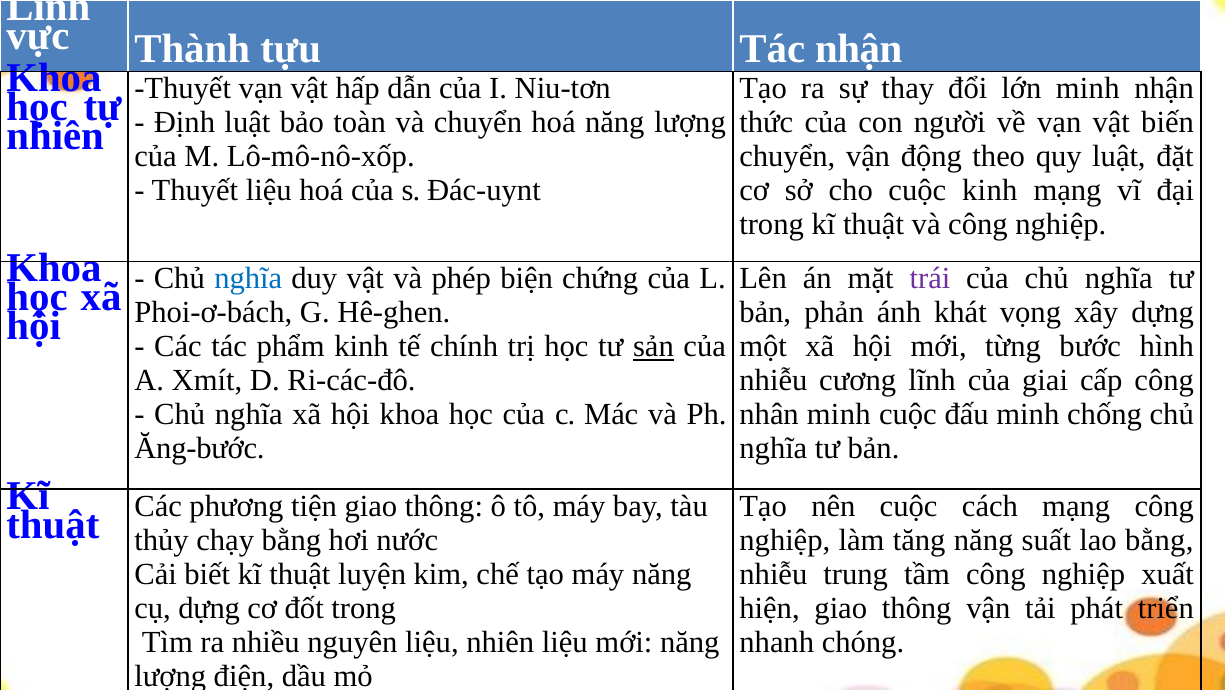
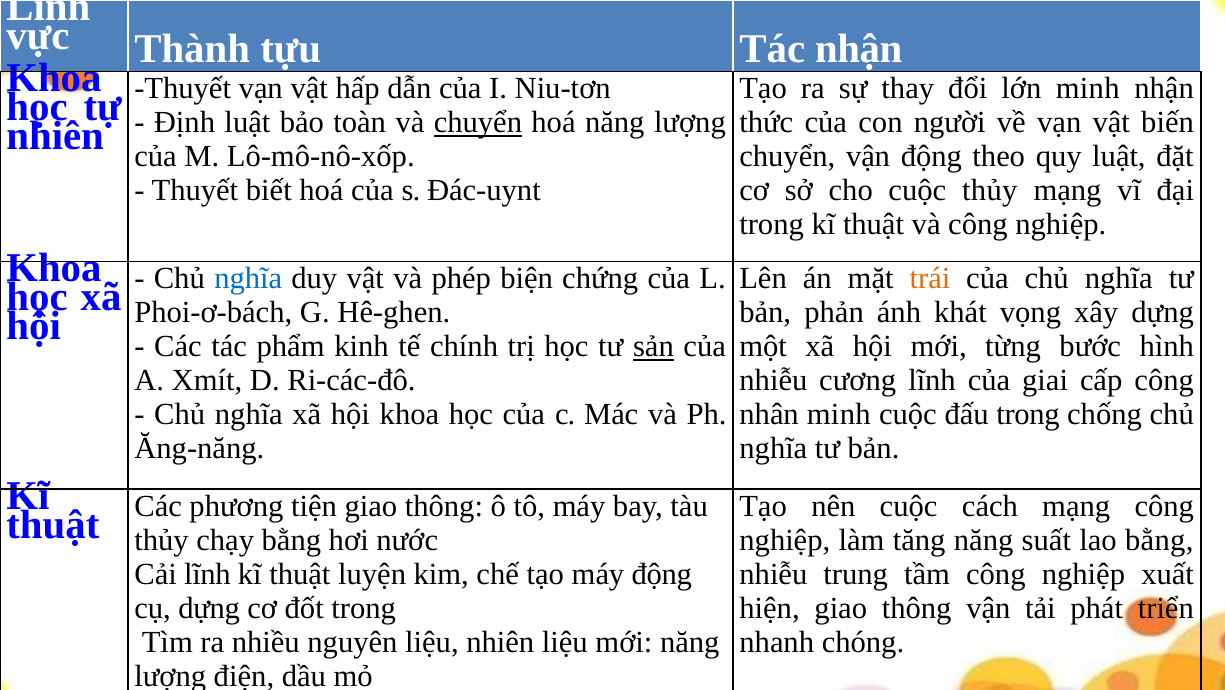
chuyển underline: none -> present (478, 123)
Thuyết liệu: liệu -> biết (269, 190)
cuộc kinh: kinh -> thủy (990, 190)
trái colour: purple -> orange (930, 278)
đấu minh: minh -> trong (1028, 414)
Ăng-bước: Ăng-bước -> Ăng-năng (199, 448)
Cải biết: biết -> lĩnh (207, 574)
máy năng: năng -> động (662, 574)
